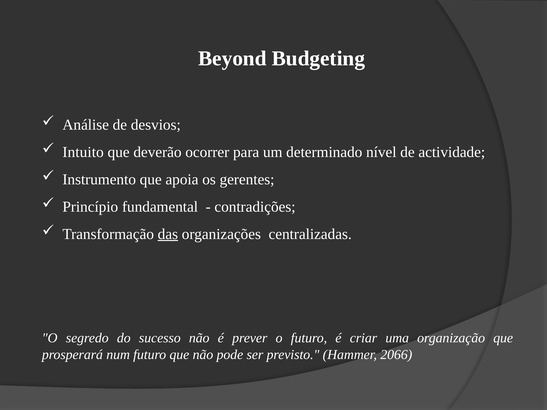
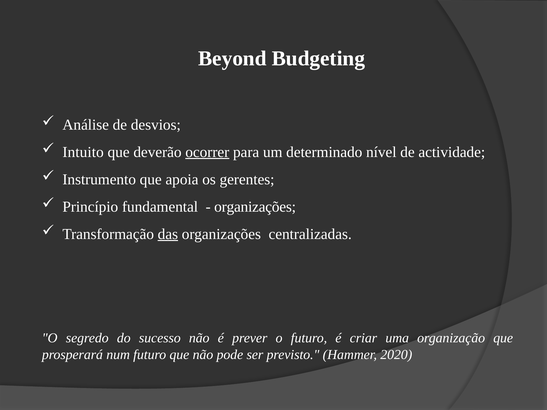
ocorrer underline: none -> present (207, 152)
contradições: contradições -> organizações (255, 207)
2066: 2066 -> 2020 (396, 355)
